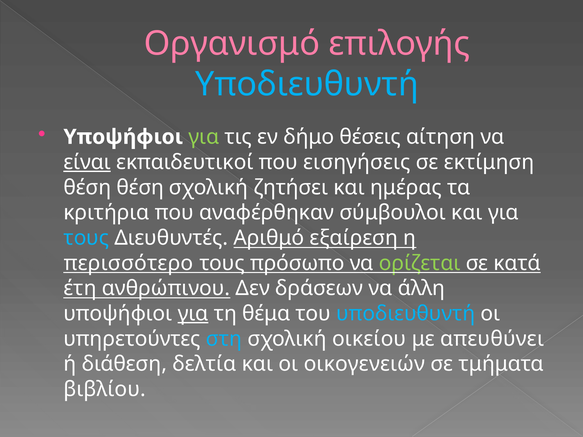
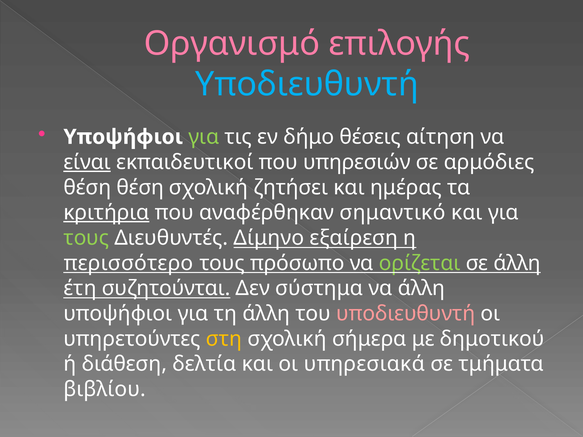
εισηγήσεις: εισηγήσεις -> υπηρεσιών (357, 162)
εκτίμηση: εκτίμηση -> αρμόδιες (489, 162)
κριτήρια underline: none -> present (106, 213)
σύμβουλοι: σύμβουλοι -> σημαντικό (393, 213)
τους colour: light blue -> light green (86, 238)
Αριθμό: Αριθμό -> Δίμηνο (269, 238)
σε κατά: κατά -> άλλη (517, 263)
ανθρώπινου: ανθρώπινου -> συζητούνται (166, 289)
δράσεων: δράσεων -> σύστημα (319, 289)
για underline: present -> none (193, 314)
τη θέμα: θέμα -> άλλη (266, 314)
υποδιευθυντή colour: light blue -> pink (406, 314)
στη colour: light blue -> yellow (224, 339)
οικείου: οικείου -> σήμερα (369, 339)
απευθύνει: απευθύνει -> δημοτικού (492, 339)
οικογενειών: οικογενειών -> υπηρεσιακά (364, 364)
